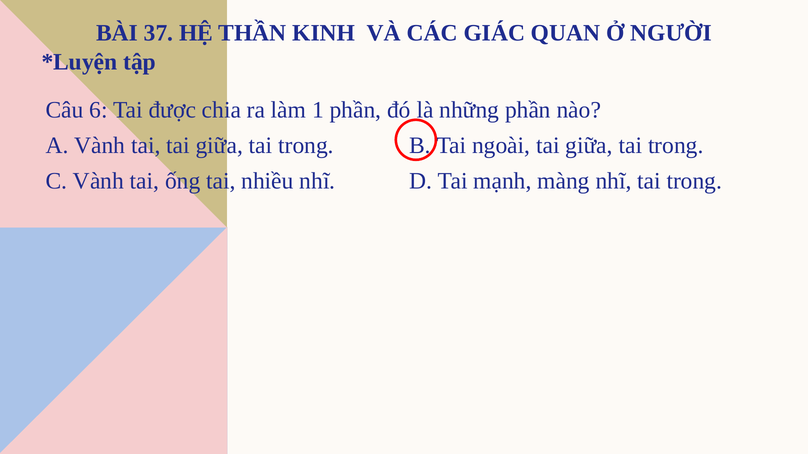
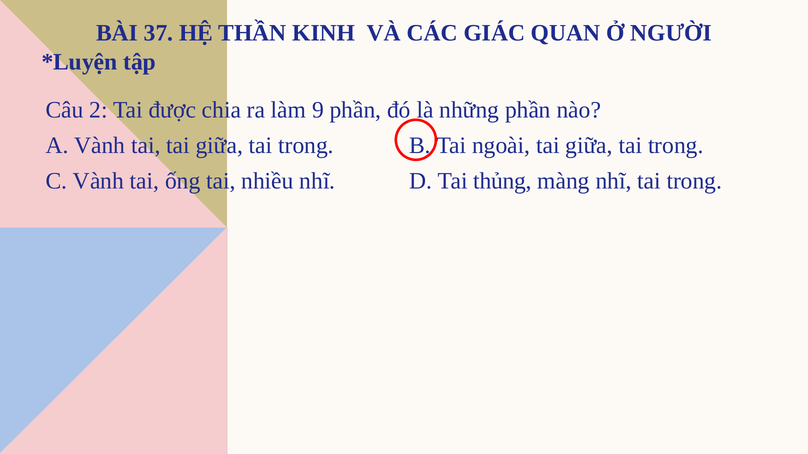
6: 6 -> 2 (98, 110)
1: 1 -> 9 (318, 110)
mạnh: mạnh -> thủng (503, 181)
